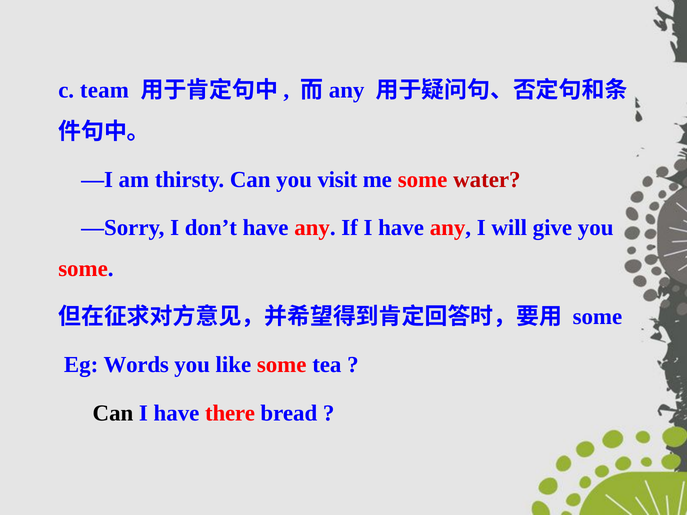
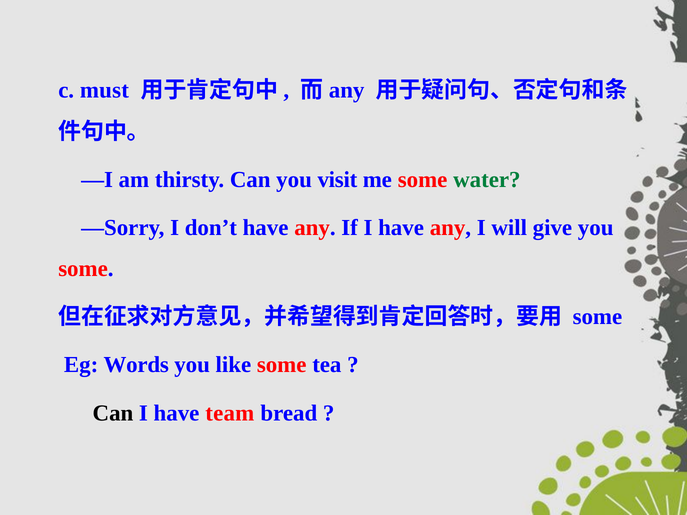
team: team -> must (104, 90)
water colour: red -> green (487, 180)
there: there -> team (230, 413)
